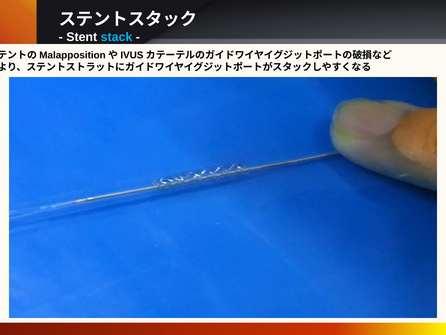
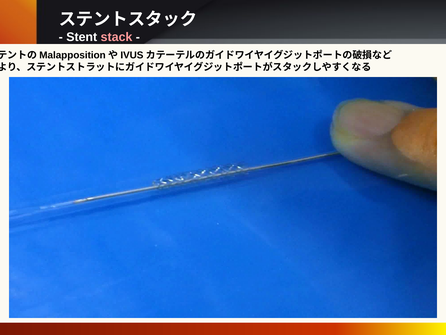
stack colour: light blue -> pink (117, 37)
